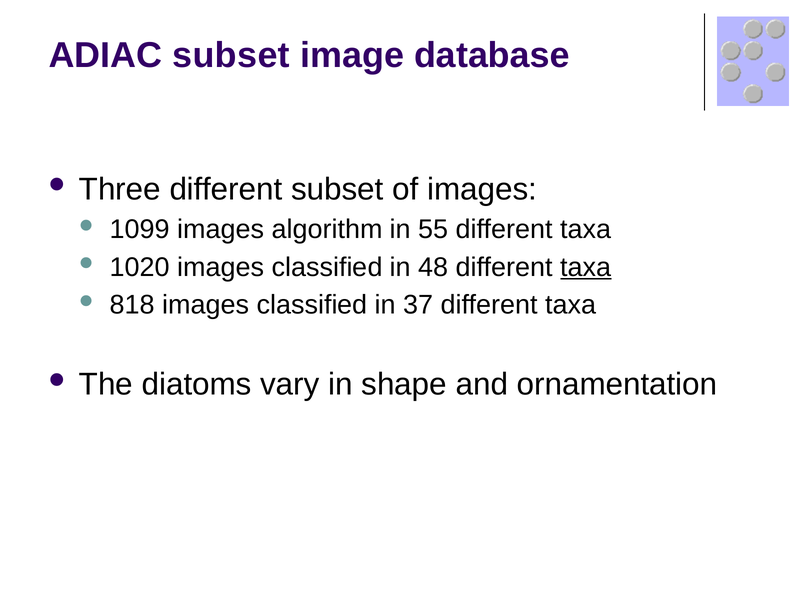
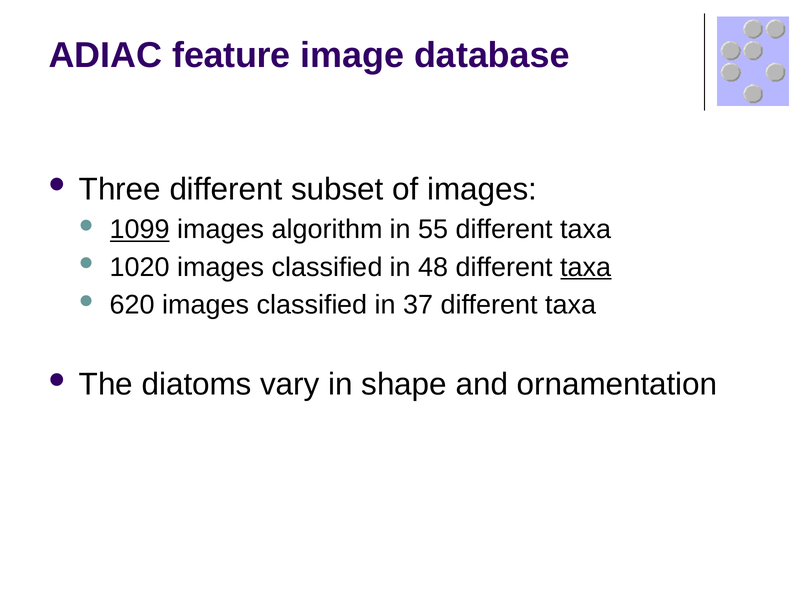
ADIAC subset: subset -> feature (231, 55)
1099 underline: none -> present (140, 229)
818: 818 -> 620 (132, 305)
